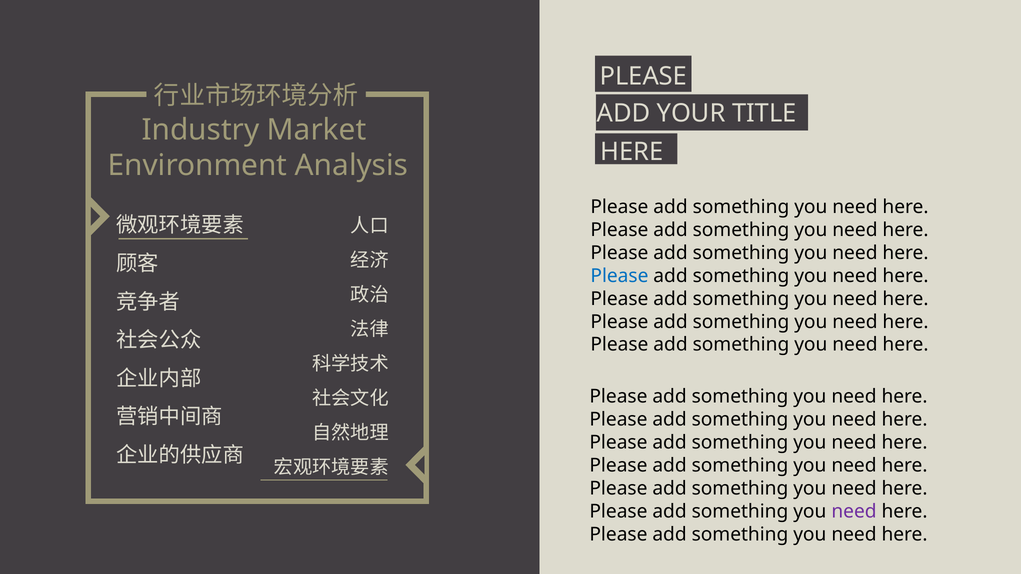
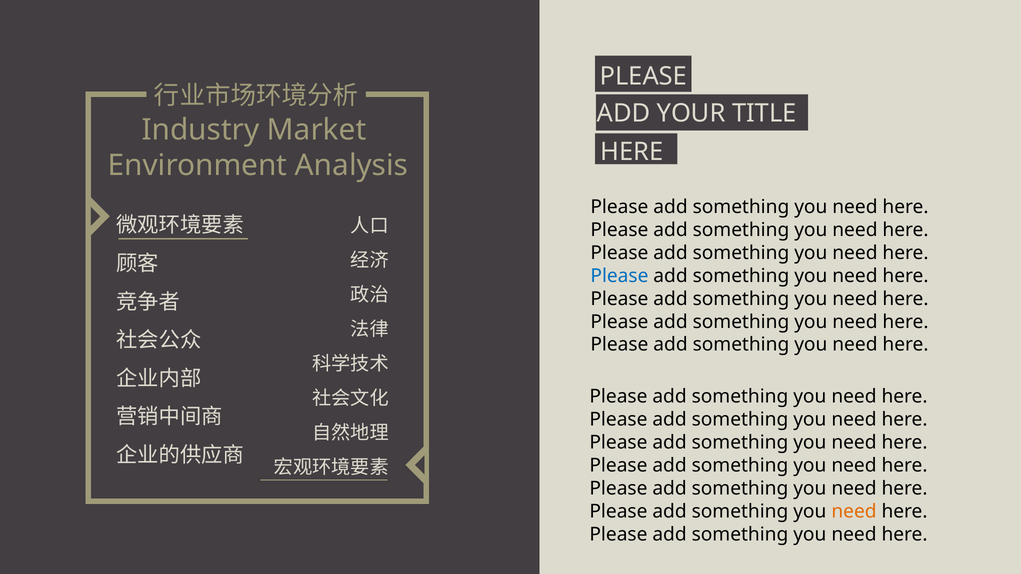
need colour: purple -> orange (854, 512)
